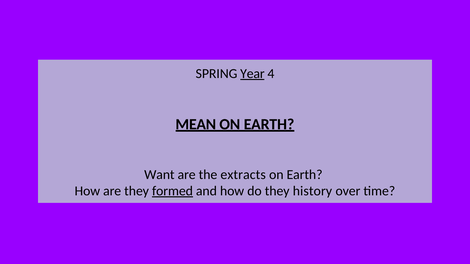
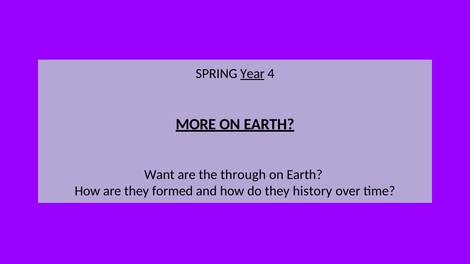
MEAN: MEAN -> MORE (196, 124)
extracts: extracts -> through (243, 175)
formed underline: present -> none (172, 191)
